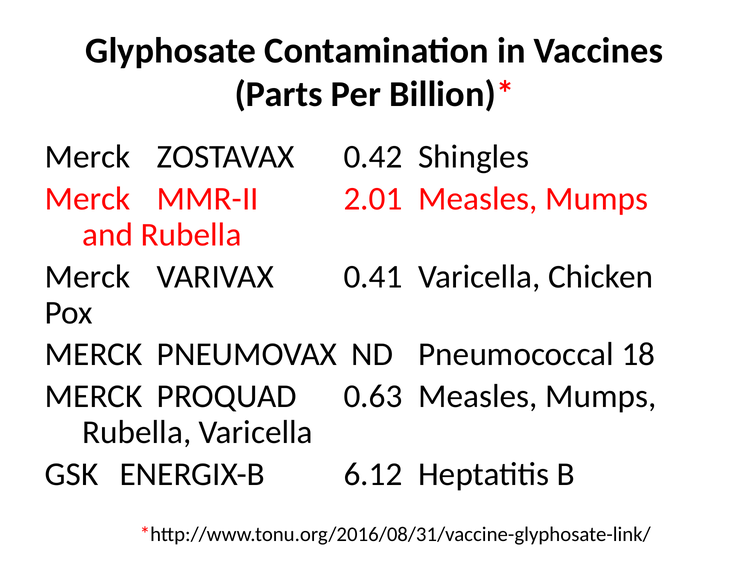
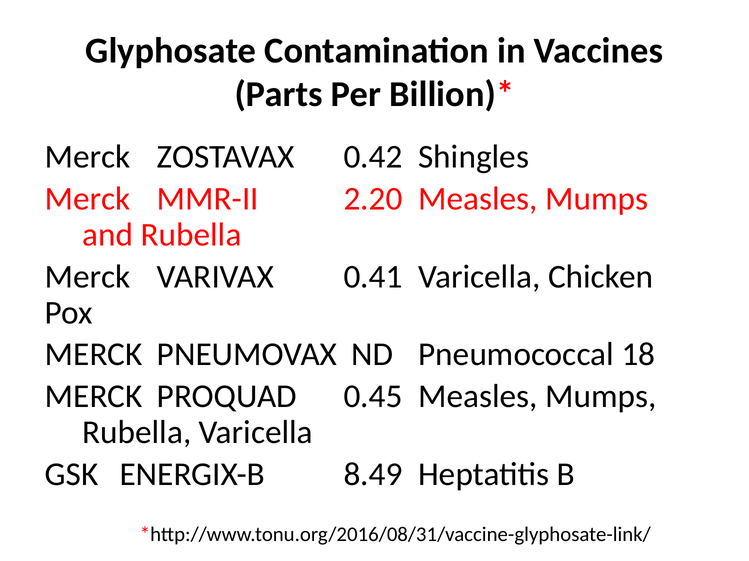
2.01: 2.01 -> 2.20 (373, 199)
0.63: 0.63 -> 0.45 (373, 397)
6.12: 6.12 -> 8.49 (373, 475)
